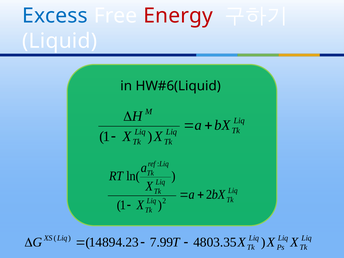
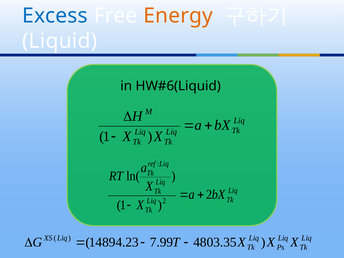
Energy colour: red -> orange (178, 16)
